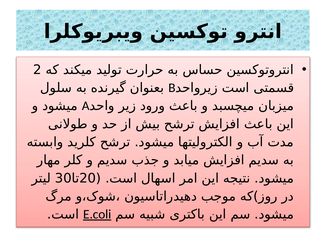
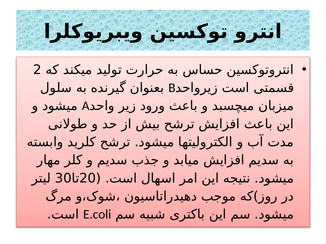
E.coli underline: present -> none (97, 215)
